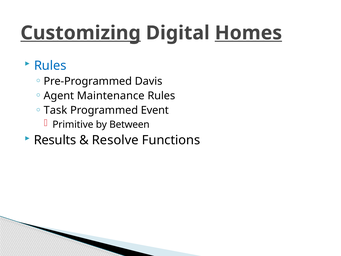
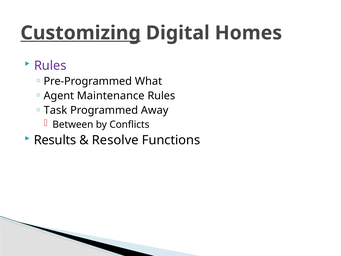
Homes underline: present -> none (248, 33)
Rules colour: blue -> purple (50, 65)
Davis: Davis -> What (149, 81)
Event: Event -> Away (155, 110)
Primitive: Primitive -> Between (73, 124)
Between: Between -> Conflicts (129, 124)
